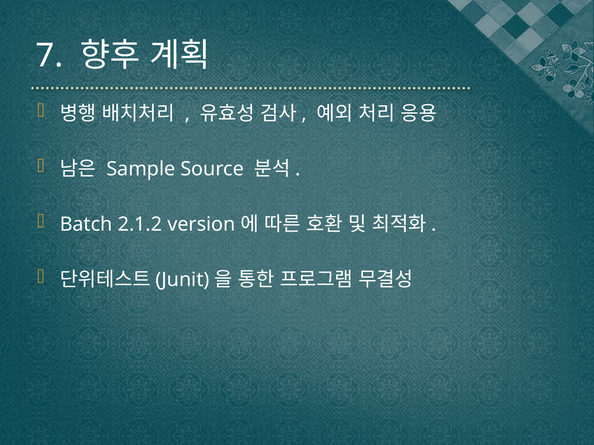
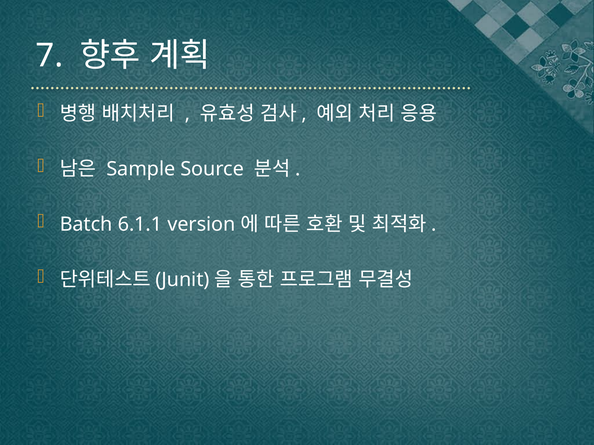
2.1.2: 2.1.2 -> 6.1.1 (140, 224)
